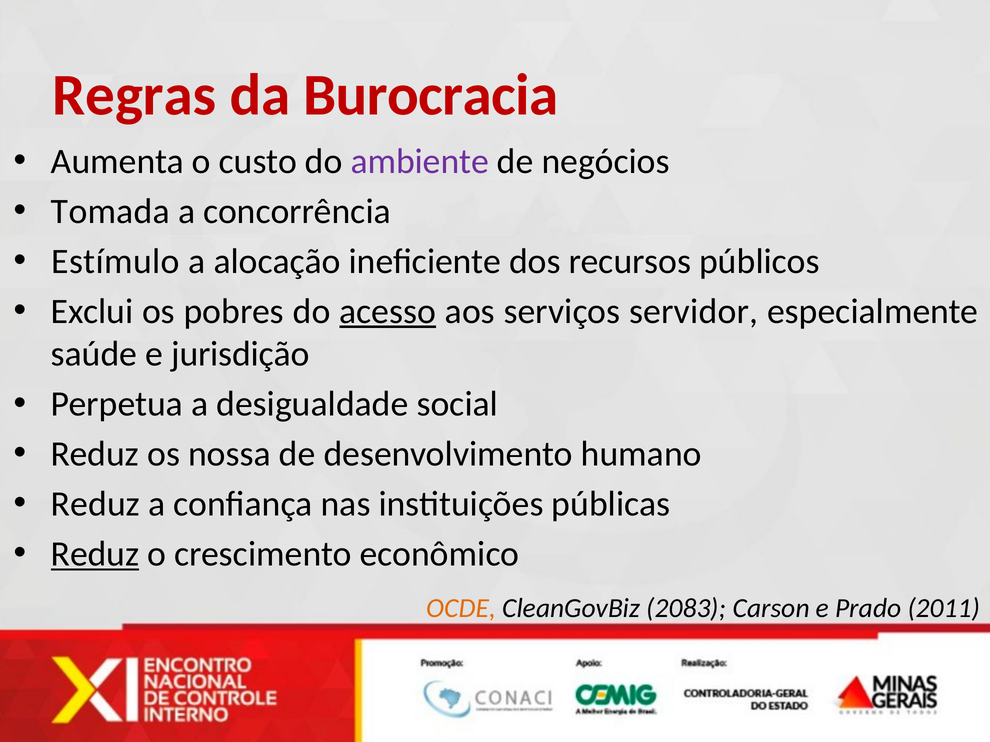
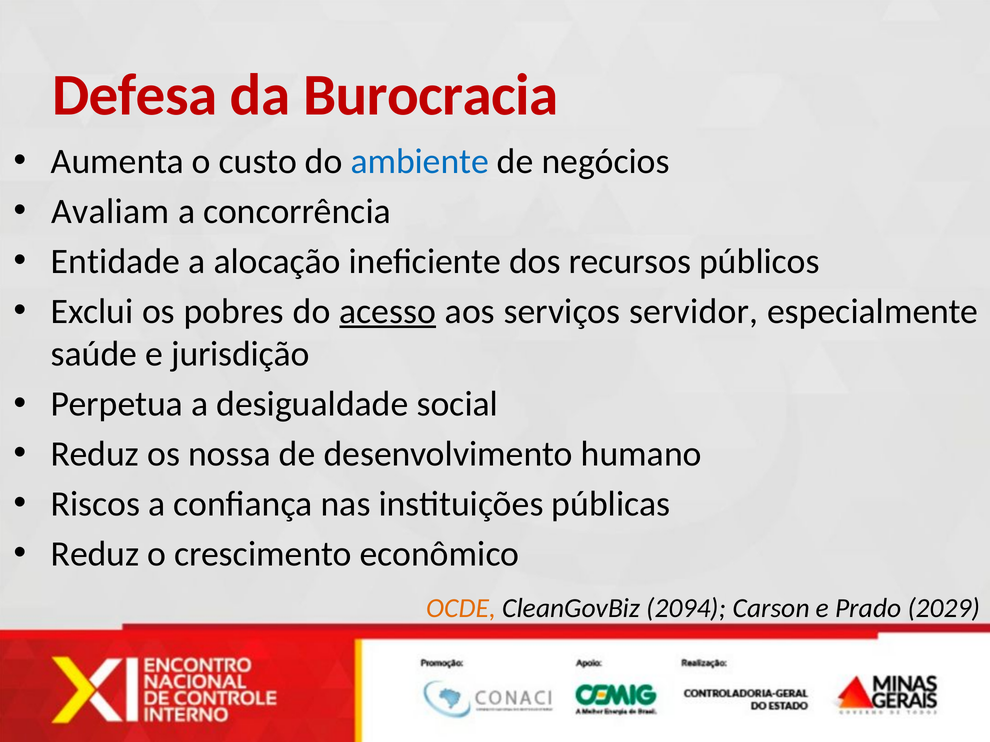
Regras: Regras -> Defesa (135, 95)
ambiente colour: purple -> blue (420, 162)
Tomada: Tomada -> Avaliam (110, 212)
Estímulo: Estímulo -> Entidade (116, 262)
Reduz: Reduz -> Riscos (96, 504)
Reduz underline: present -> none (95, 554)
2083: 2083 -> 2094 (686, 609)
2011: 2011 -> 2029 (944, 609)
